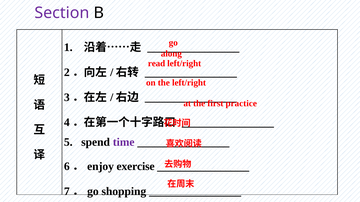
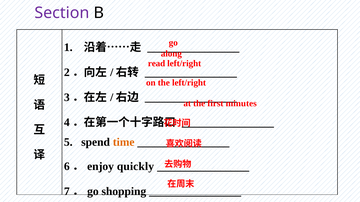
practice: practice -> minutes (241, 104)
time colour: purple -> orange (124, 143)
exercise: exercise -> quickly (135, 167)
